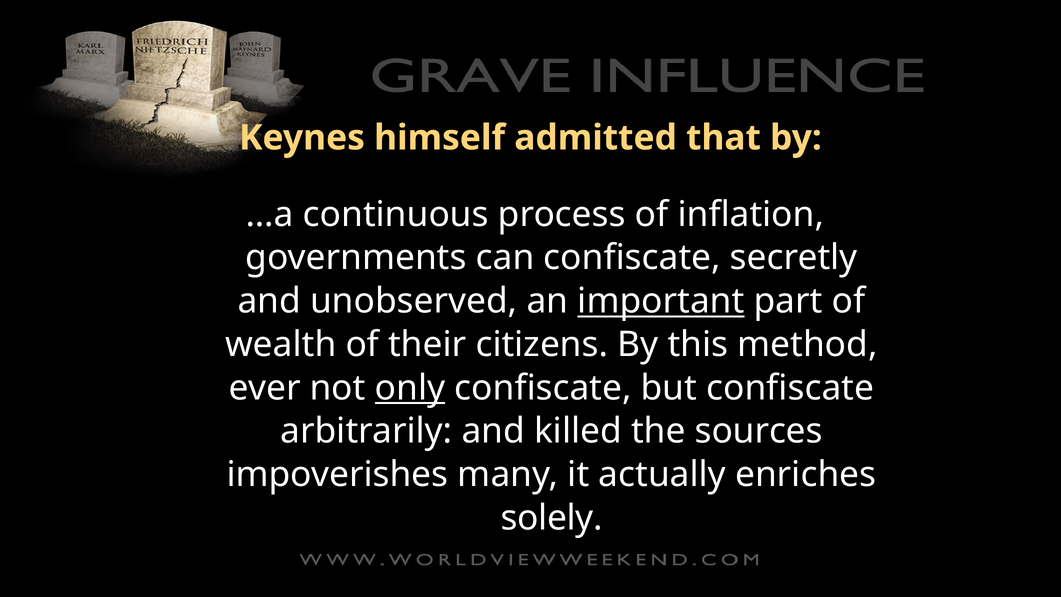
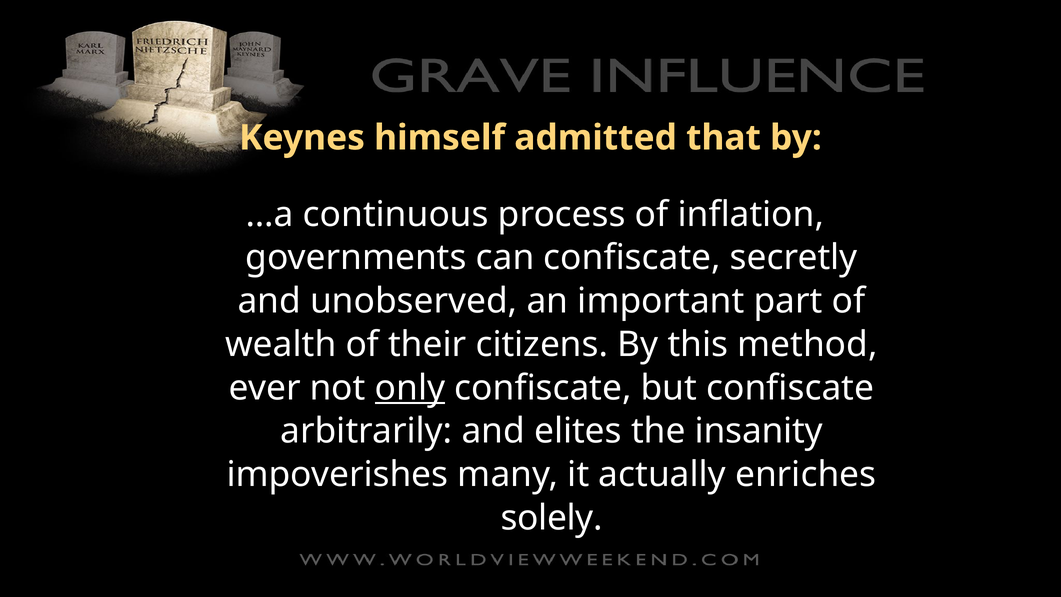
important underline: present -> none (661, 301)
killed: killed -> elites (578, 431)
sources: sources -> insanity (759, 431)
